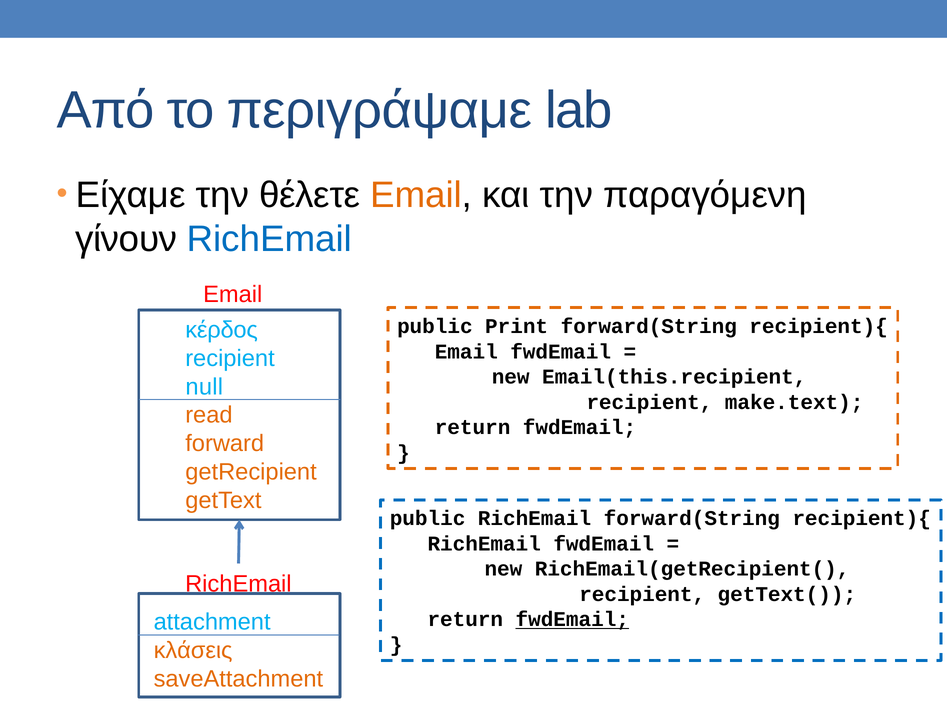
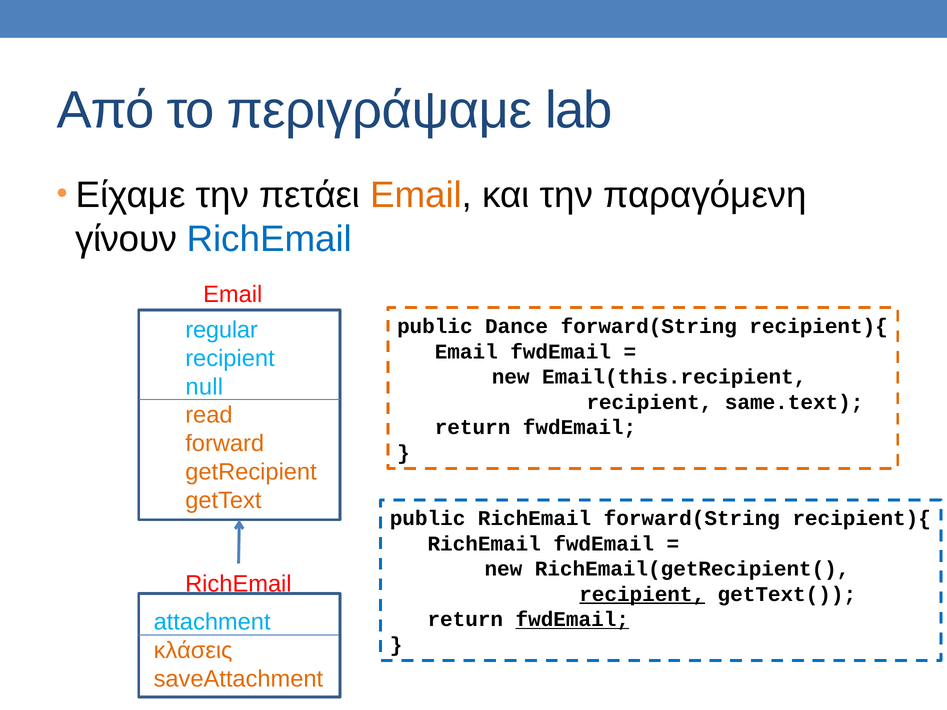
θέλετε: θέλετε -> πετάει (310, 195)
Print: Print -> Dance (517, 327)
κέρδος: κέρδος -> regular (222, 330)
make.text: make.text -> same.text (794, 402)
recipient underline: none -> present (642, 594)
